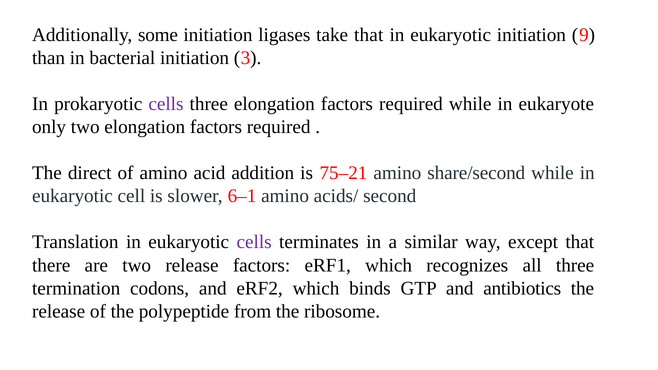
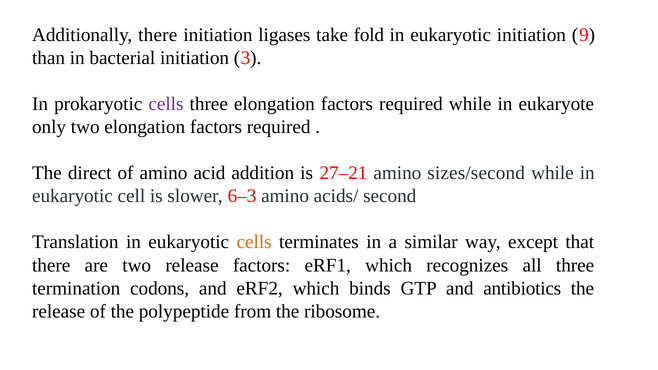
Additionally some: some -> there (158, 35)
take that: that -> fold (369, 35)
75–21: 75–21 -> 27–21 (343, 173)
share/second: share/second -> sizes/second (476, 173)
6–1: 6–1 -> 6–3 (242, 196)
cells colour: purple -> orange (254, 242)
